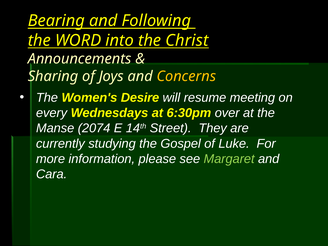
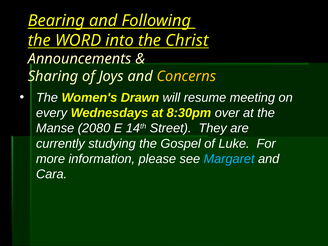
Desire: Desire -> Drawn (140, 98)
6:30pm: 6:30pm -> 8:30pm (189, 113)
2074: 2074 -> 2080 (94, 128)
Margaret colour: light green -> light blue (229, 159)
